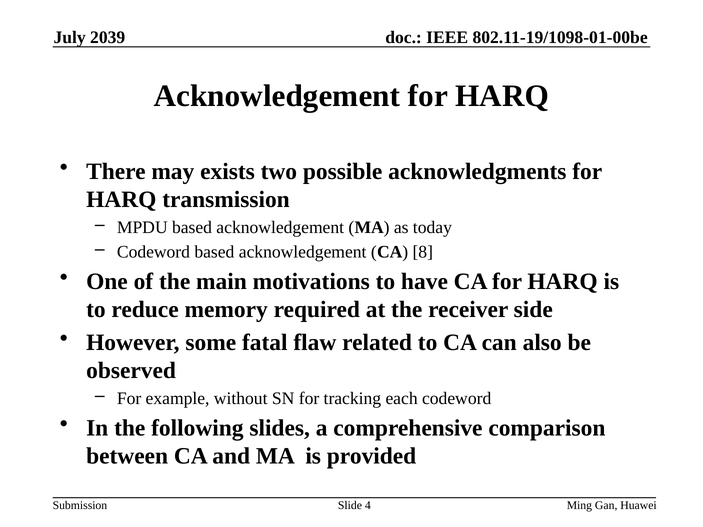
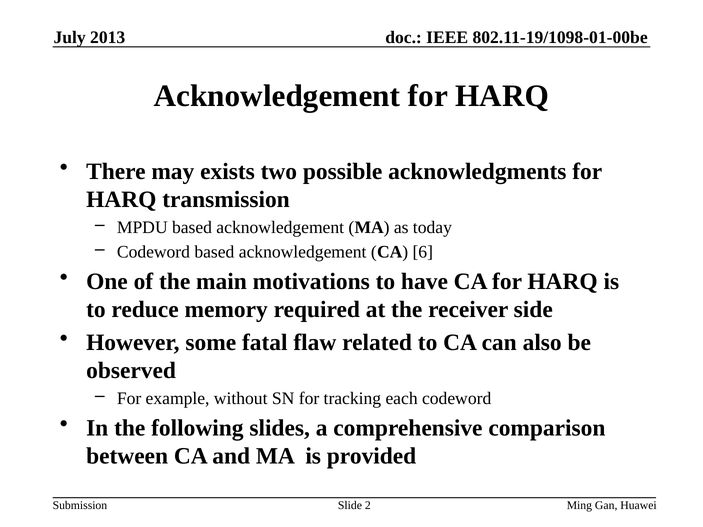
2039: 2039 -> 2013 (108, 38)
8: 8 -> 6 (423, 252)
4: 4 -> 2 (368, 506)
